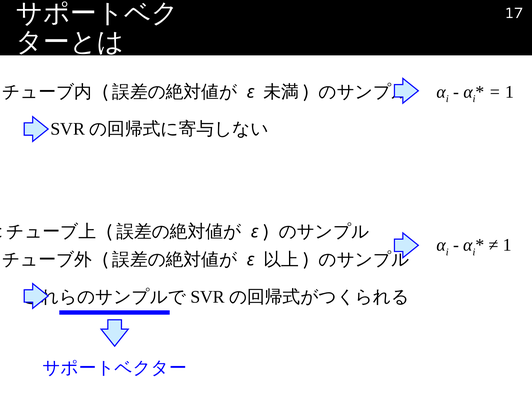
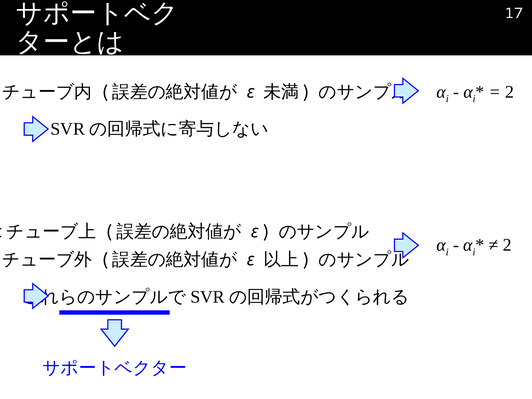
1: 1 -> 2 (509, 92)
1: 1 -> 2 (507, 245)
